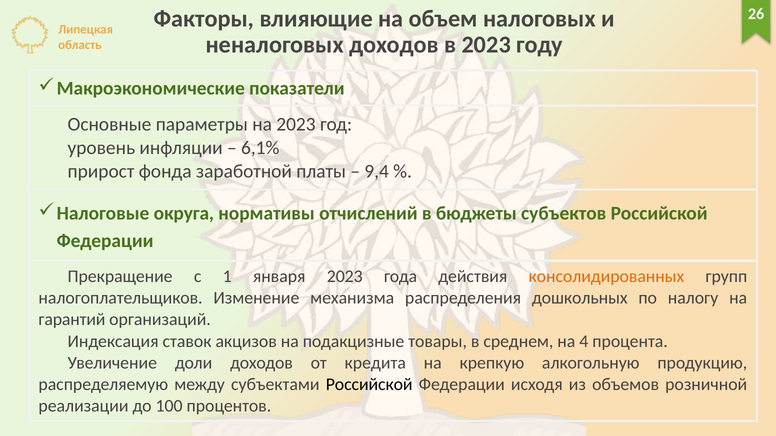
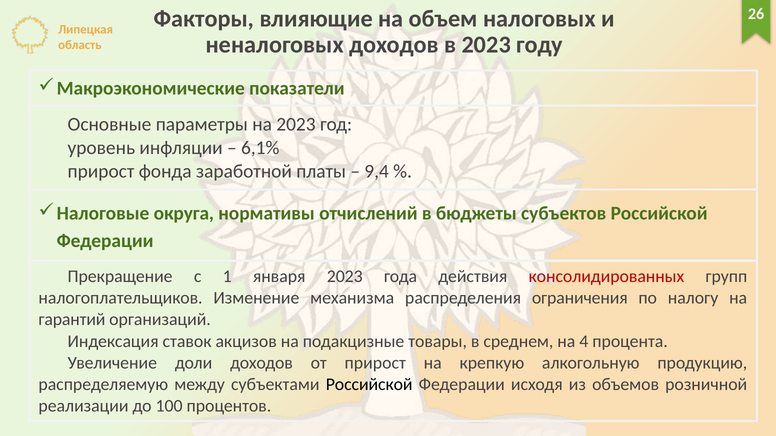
консолидированных colour: orange -> red (606, 277)
дошкольных: дошкольных -> ограничения (580, 298)
от кредита: кредита -> прирост (375, 363)
